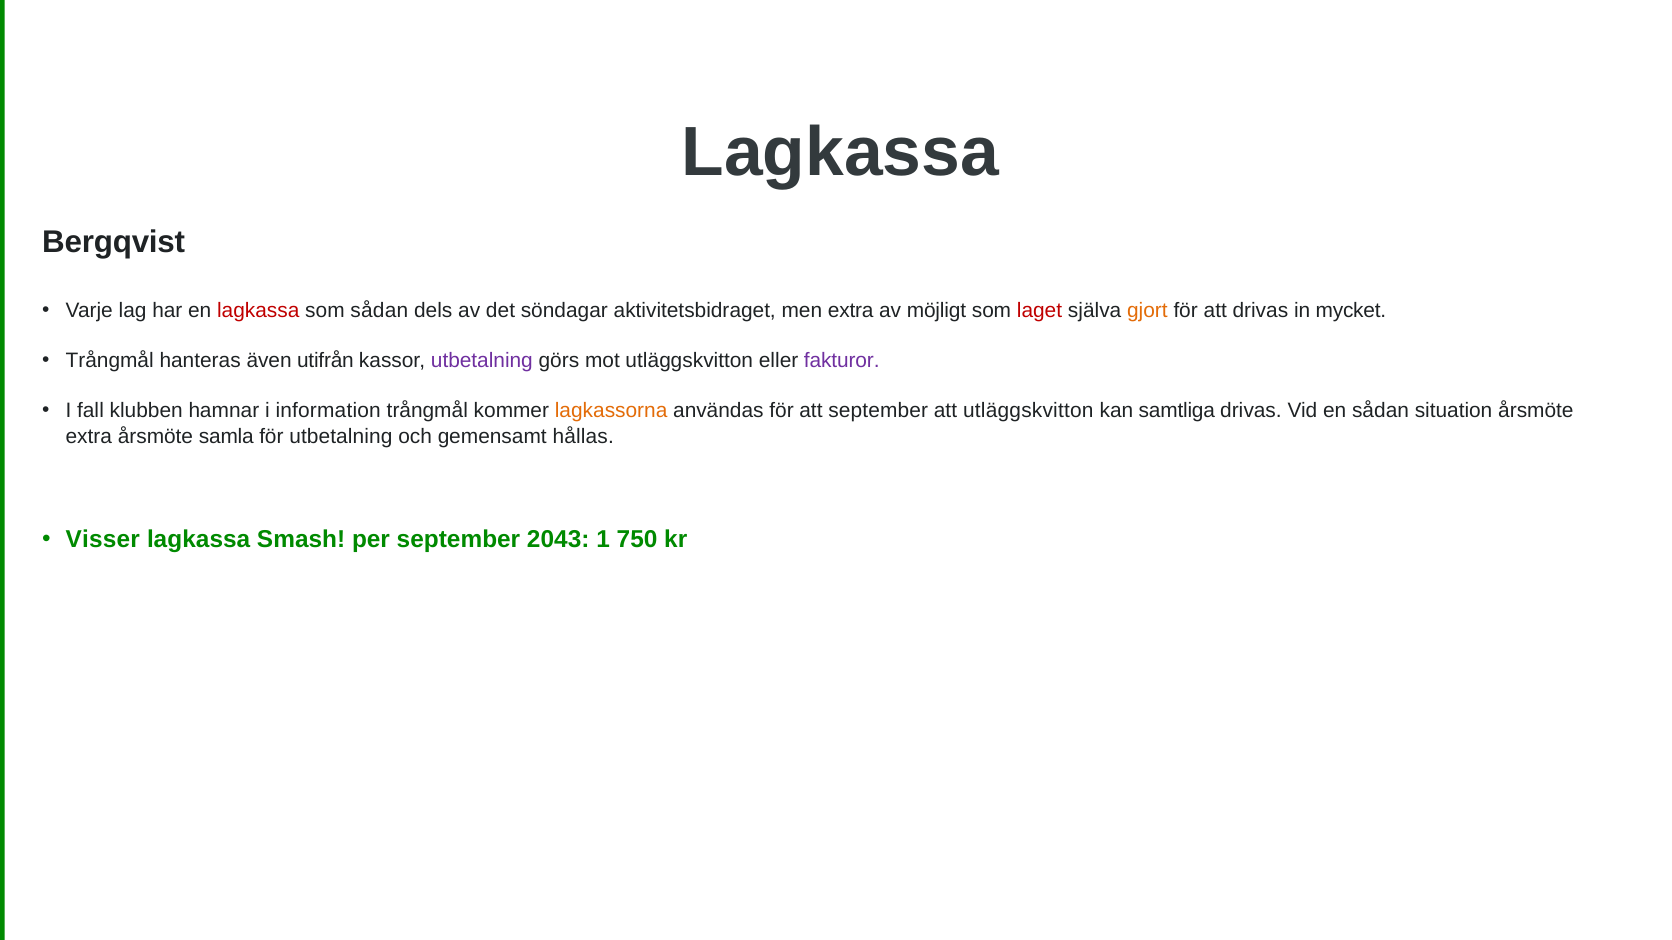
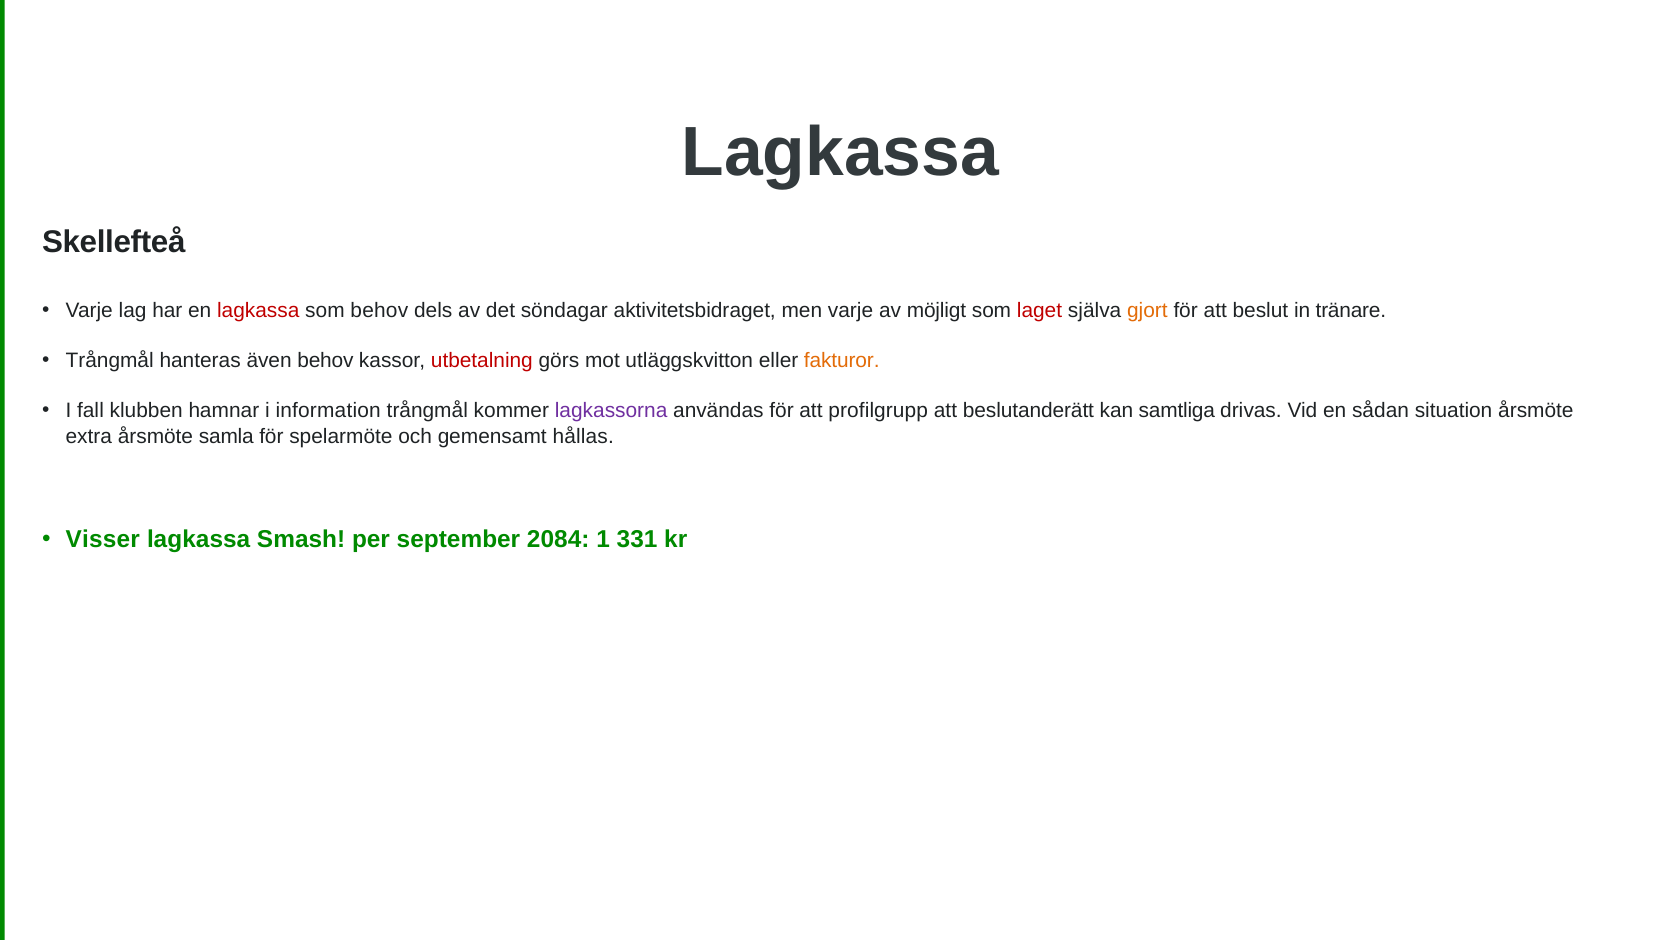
Bergqvist: Bergqvist -> Skellefteå (114, 243)
som sådan: sådan -> behov (379, 311)
men extra: extra -> varje (851, 311)
att drivas: drivas -> beslut (1260, 311)
mycket: mycket -> tränare (1351, 311)
även utifrån: utifrån -> behov (325, 361)
utbetalning colour: purple -> red (482, 361)
fakturor colour: purple -> orange (842, 361)
lagkassorna colour: orange -> purple (611, 411)
att september: september -> profilgrupp (878, 411)
att utläggskvitton: utläggskvitton -> beslutanderätt (1028, 411)
för utbetalning: utbetalning -> spelarmöte (341, 436)
2043: 2043 -> 2084 (558, 540)
750: 750 -> 331 (637, 540)
